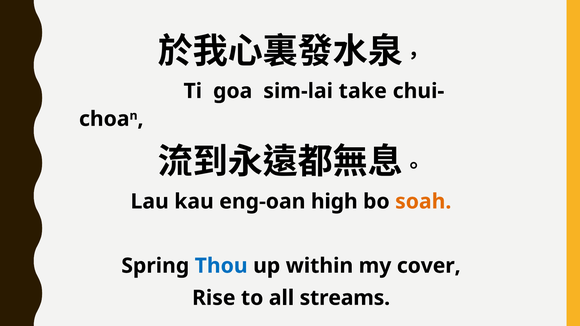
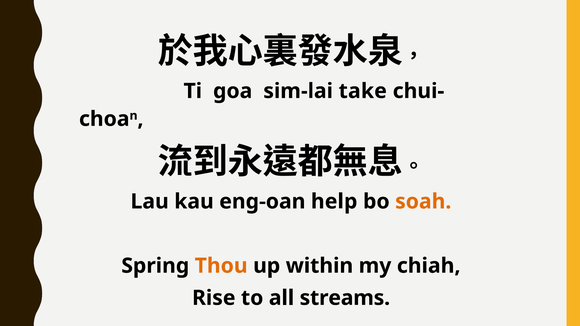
high: high -> help (334, 202)
Thou colour: blue -> orange (221, 266)
cover: cover -> chiah (429, 266)
